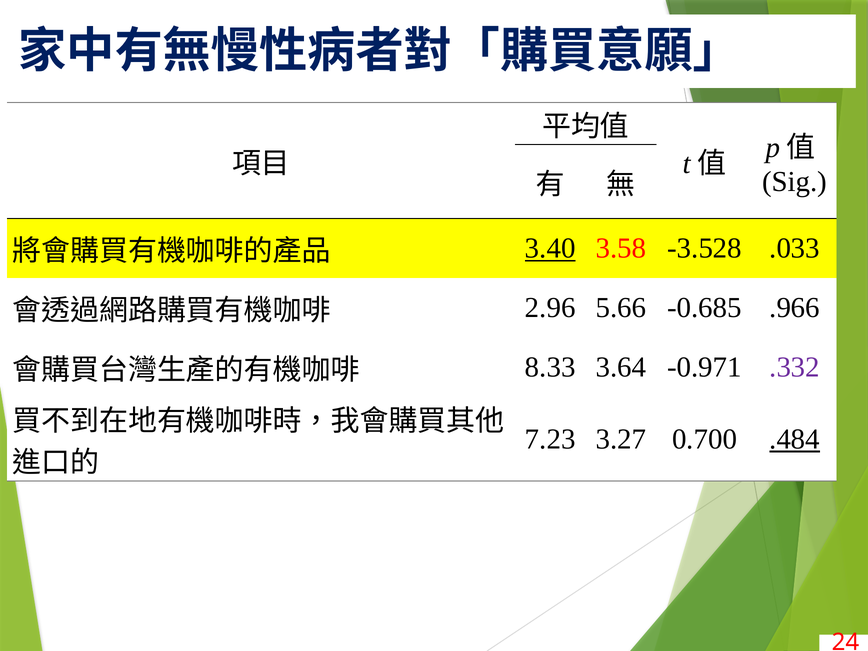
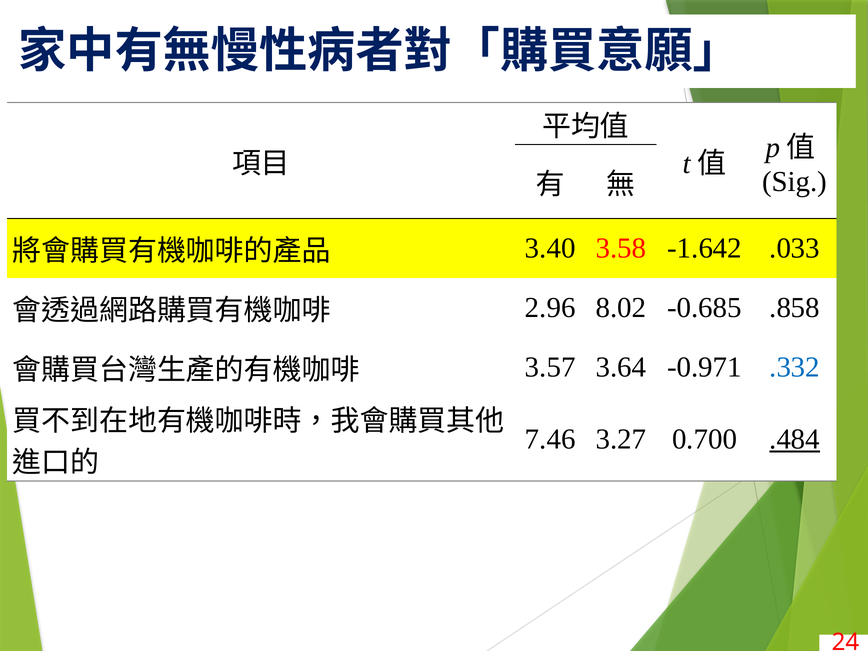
3.40 underline: present -> none (550, 248)
-3.528: -3.528 -> -1.642 (705, 248)
5.66: 5.66 -> 8.02 (621, 308)
.966: .966 -> .858 (795, 308)
8.33: 8.33 -> 3.57 (550, 367)
.332 colour: purple -> blue (795, 367)
7.23: 7.23 -> 7.46 (550, 439)
